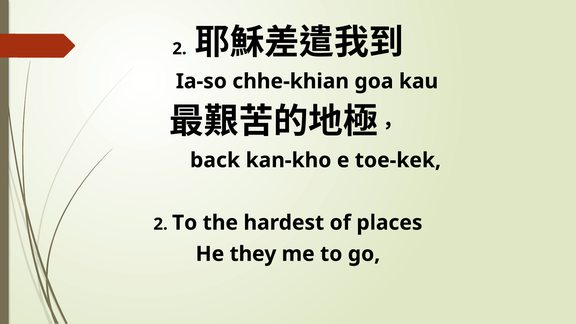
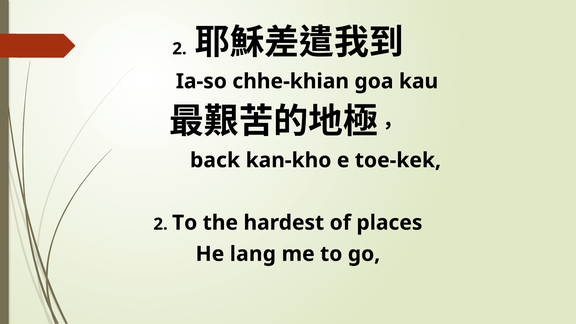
they: they -> lang (253, 254)
